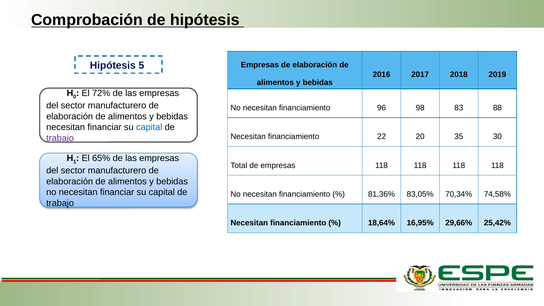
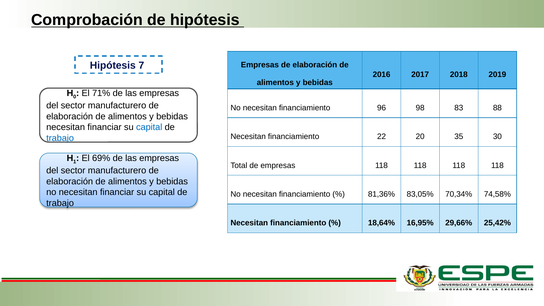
5: 5 -> 7 (141, 65)
72%: 72% -> 71% (101, 93)
trabajo colour: purple -> blue (60, 138)
65%: 65% -> 69% (101, 158)
